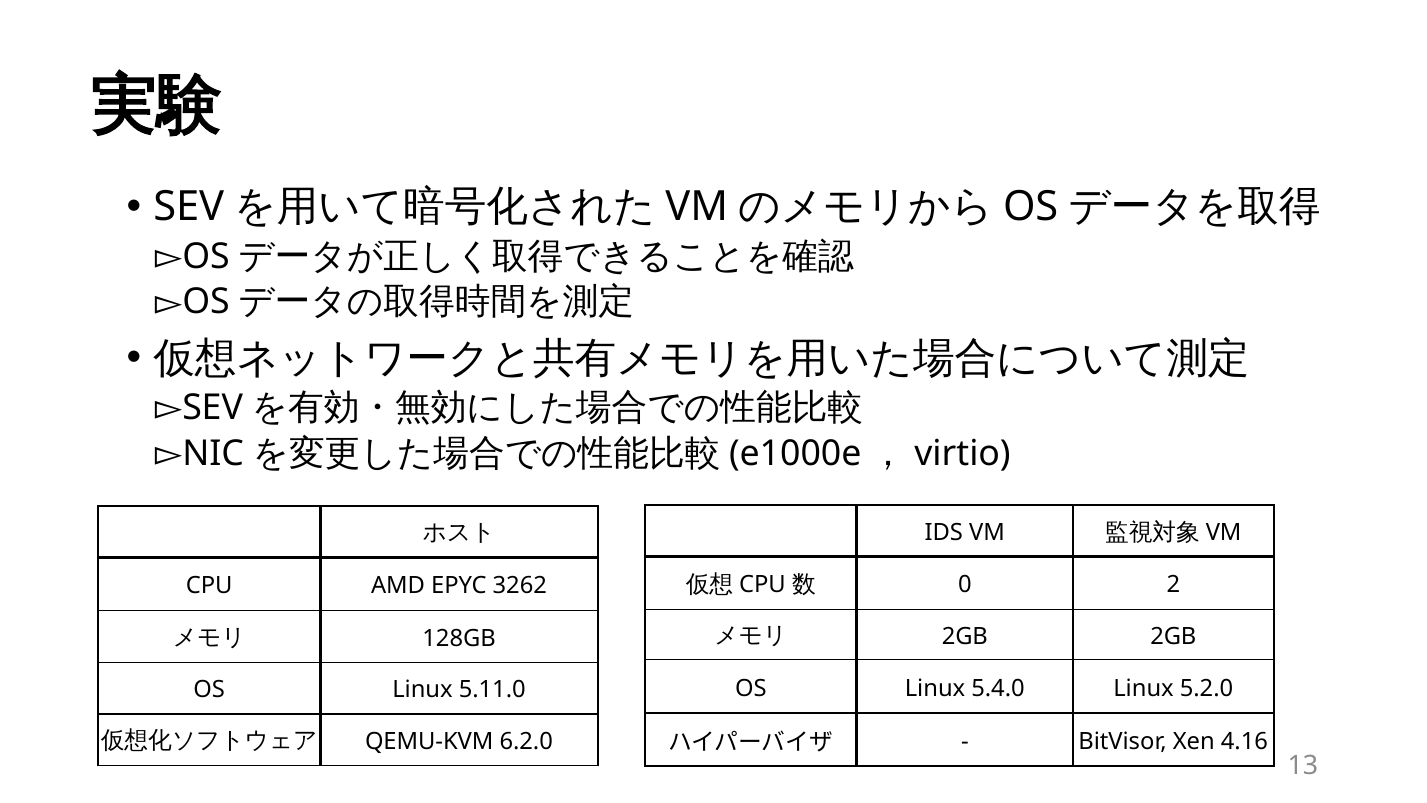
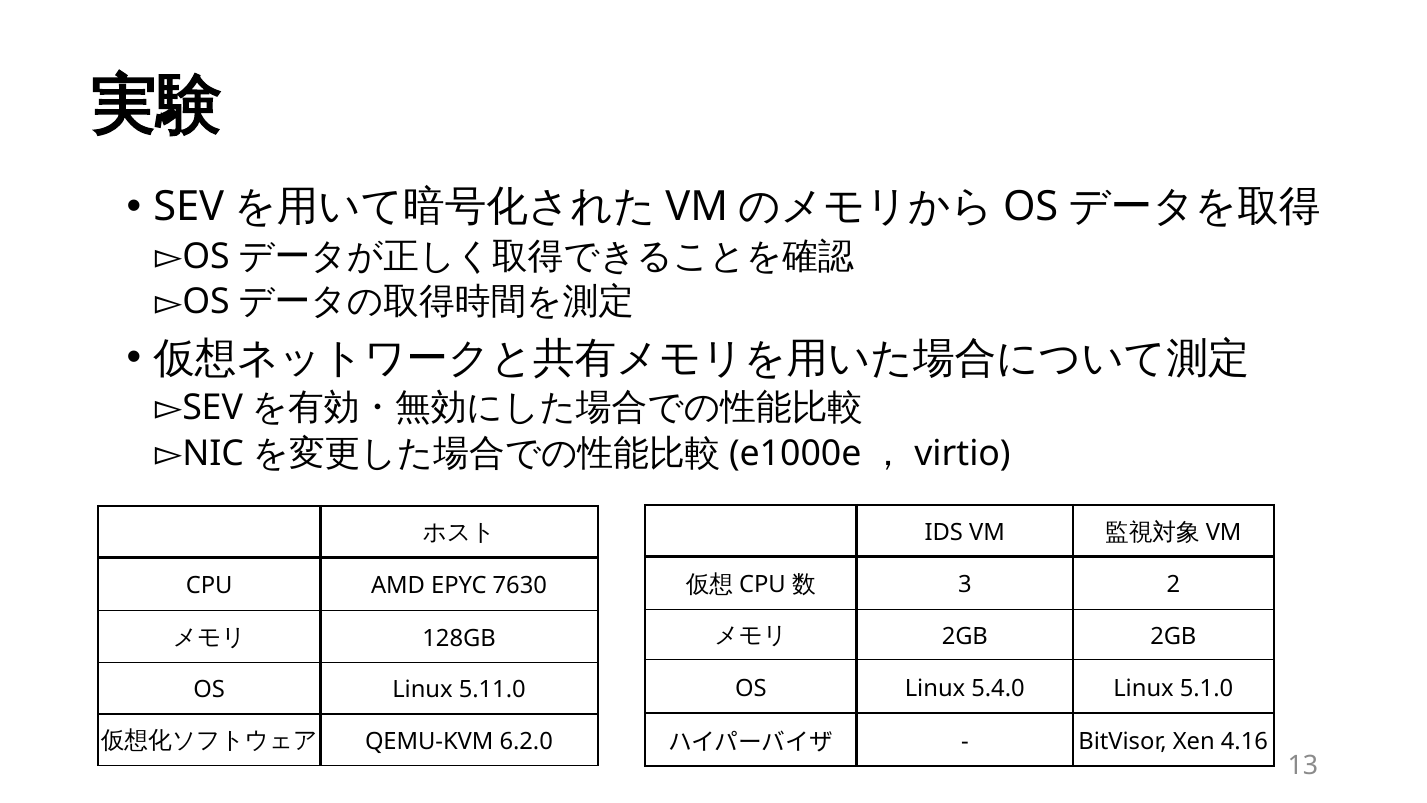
0: 0 -> 3 (965, 585)
3262: 3262 -> 7630 (520, 586)
5.2.0: 5.2.0 -> 5.1.0 (1207, 688)
